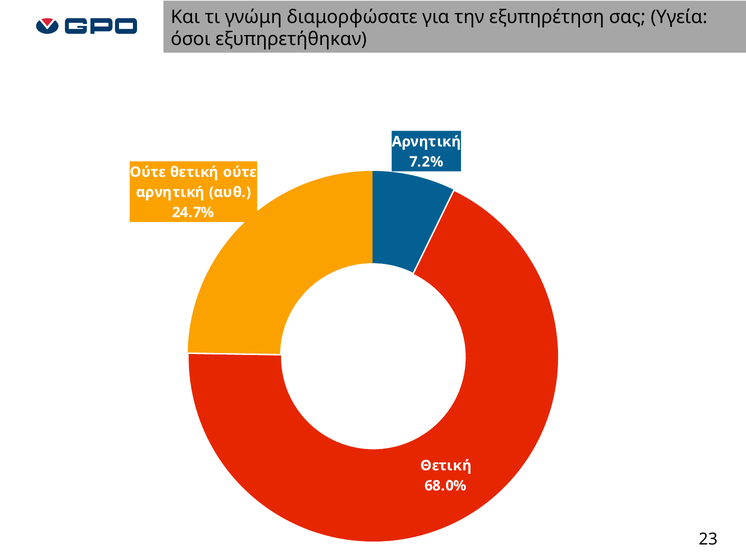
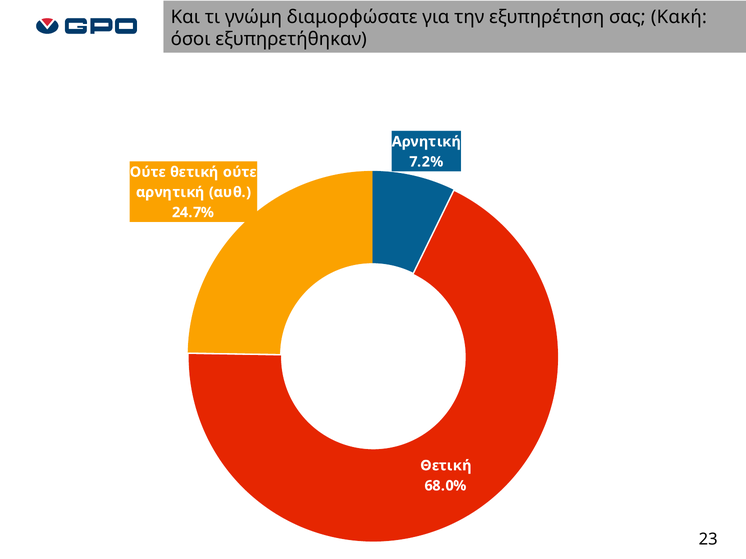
Υγεία: Υγεία -> Κακή (679, 17)
